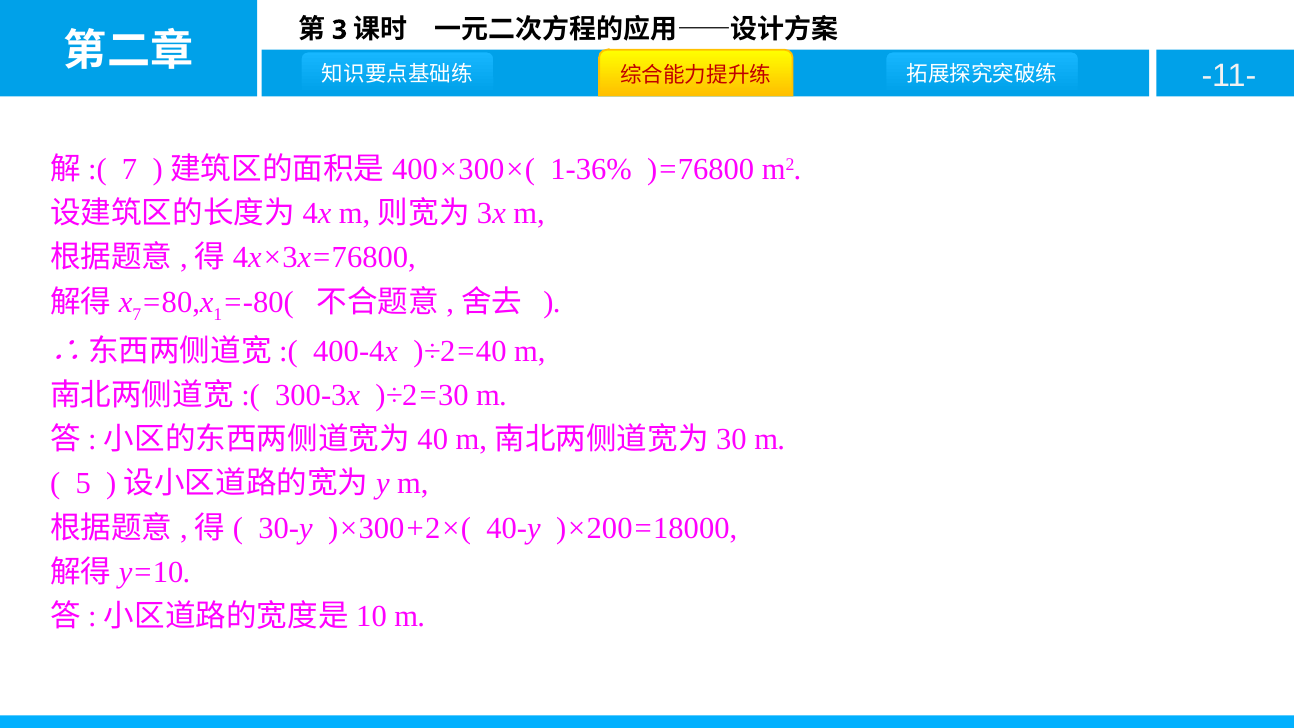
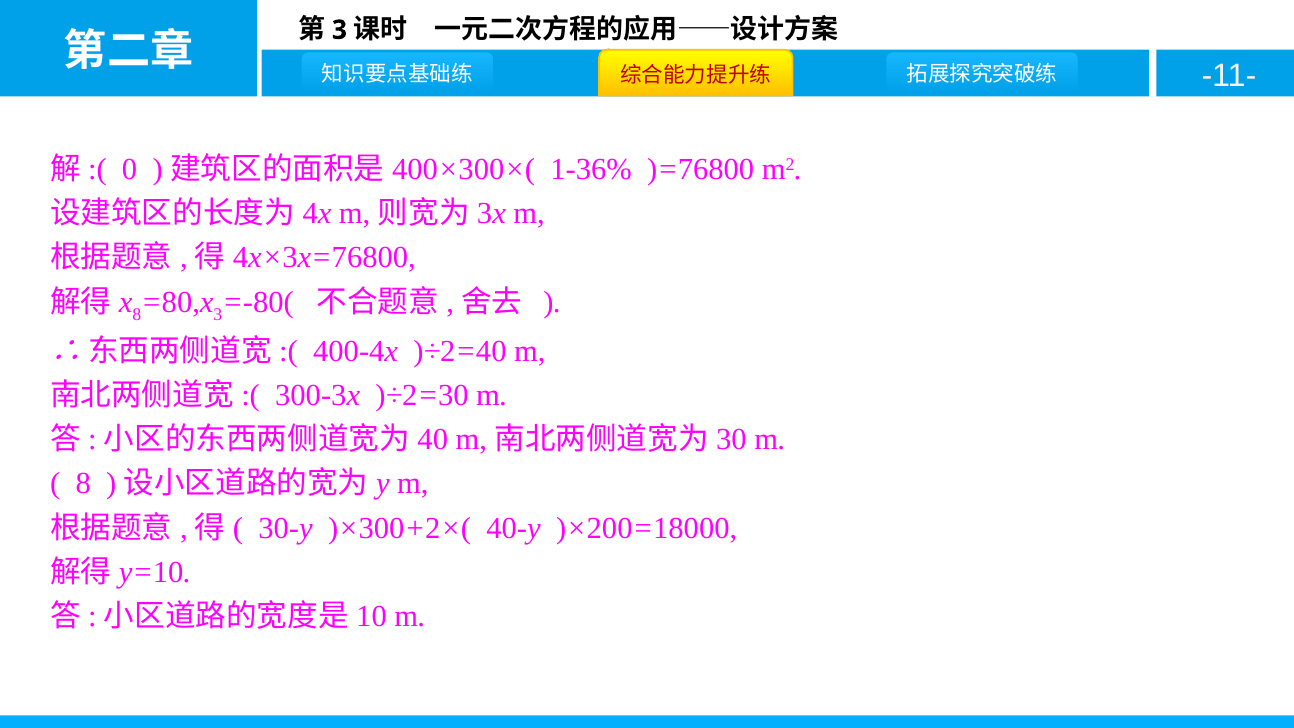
7: 7 -> 0 (130, 170)
7: 7 -> 8 (137, 315)
1: 1 -> 3 (218, 315)
5: 5 -> 8 (83, 484)
